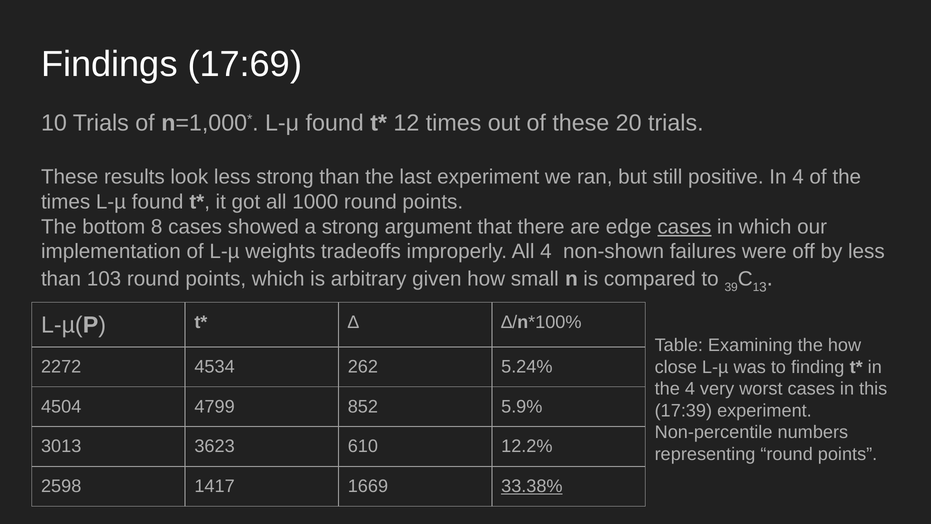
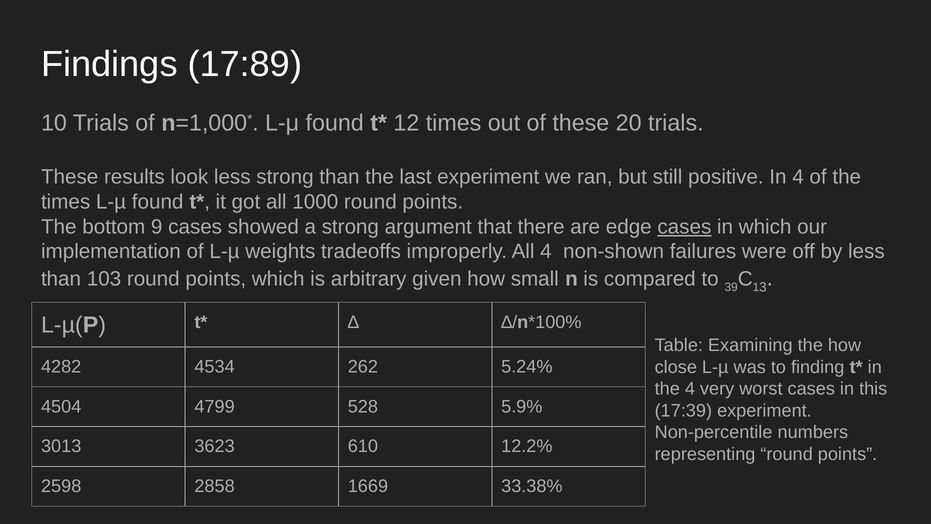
17:69: 17:69 -> 17:89 (245, 64)
8: 8 -> 9 (157, 227)
2272: 2272 -> 4282 (61, 367)
852: 852 -> 528 (363, 406)
1417: 1417 -> 2858 (215, 486)
33.38% underline: present -> none (532, 486)
